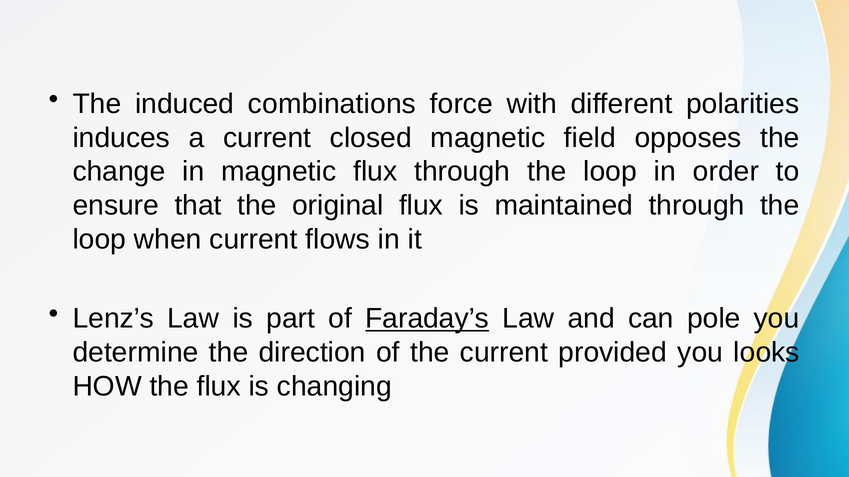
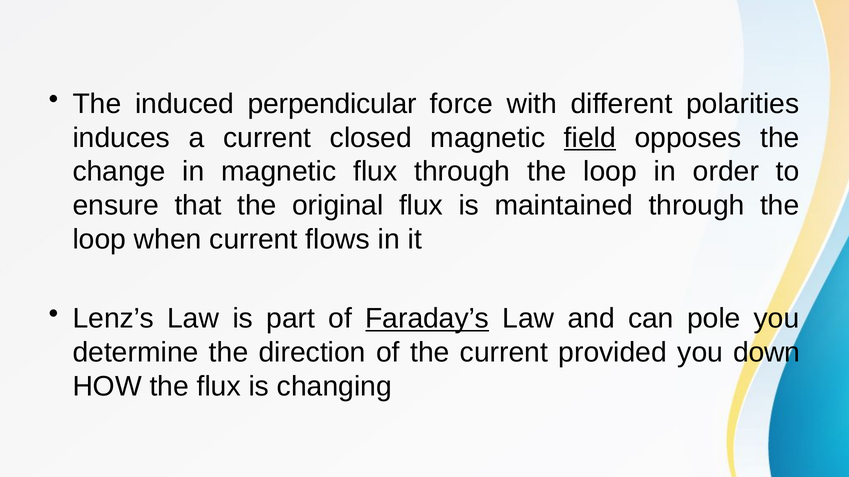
combinations: combinations -> perpendicular (332, 104)
field underline: none -> present (590, 138)
looks: looks -> down (767, 353)
